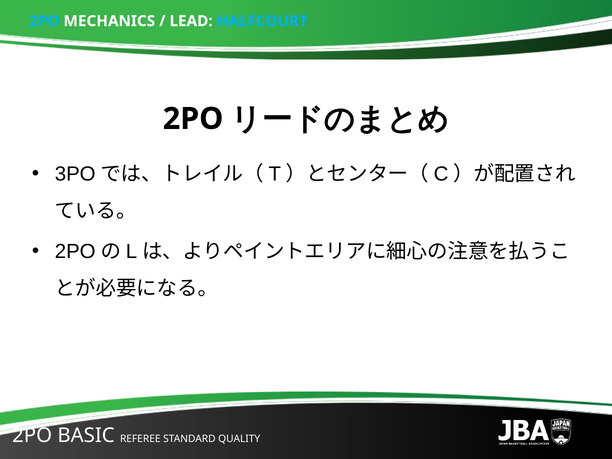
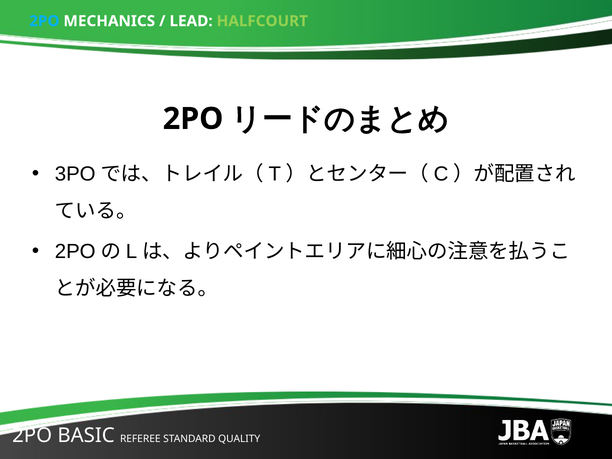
HALFCOURT colour: light blue -> light green (262, 21)
